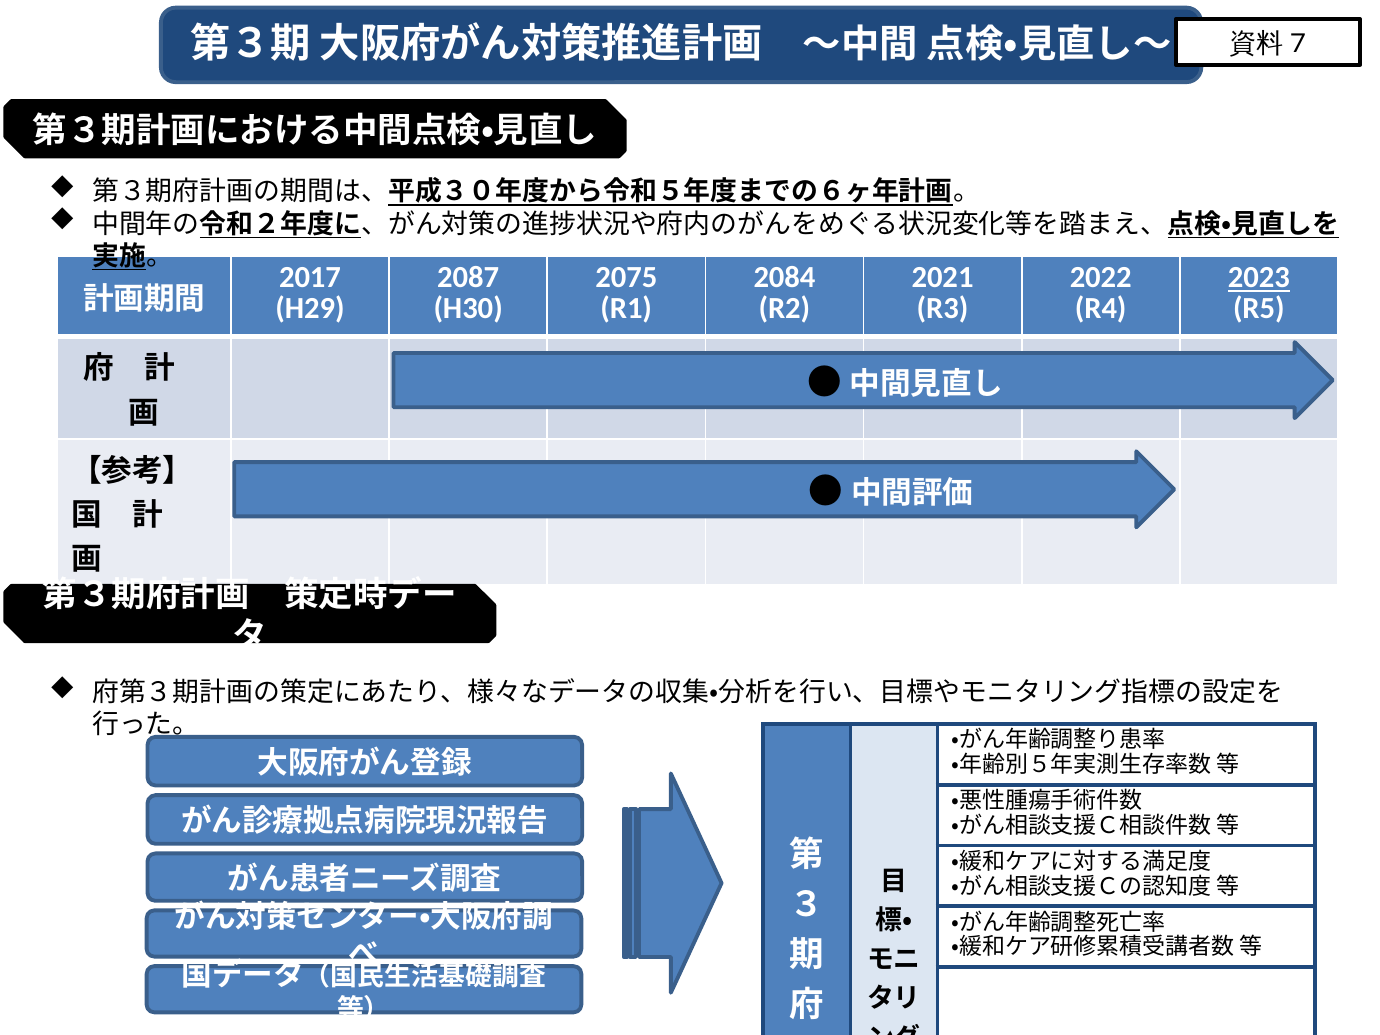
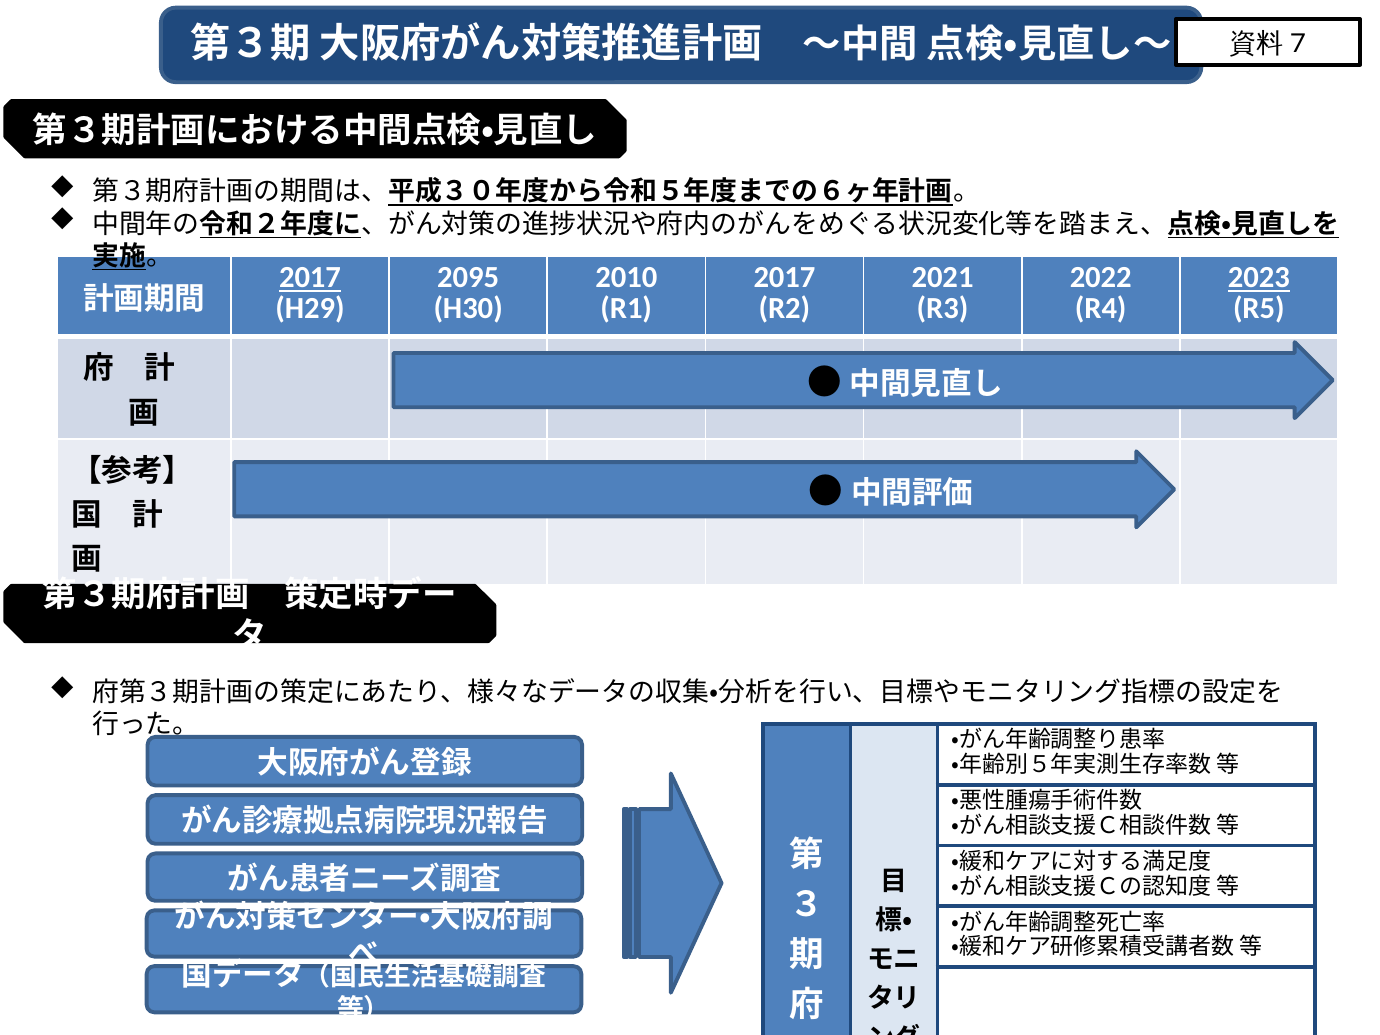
2017 underline: none -> present (310, 278)
2087: 2087 -> 2095 (468, 278)
2075: 2075 -> 2010 (626, 278)
2084: 2084 -> 2017 (784, 278)
